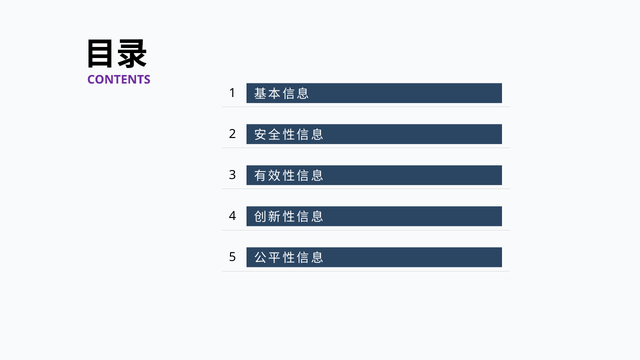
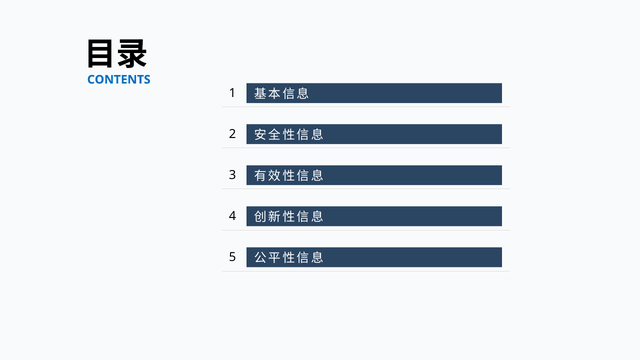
CONTENTS colour: purple -> blue (119, 80)
